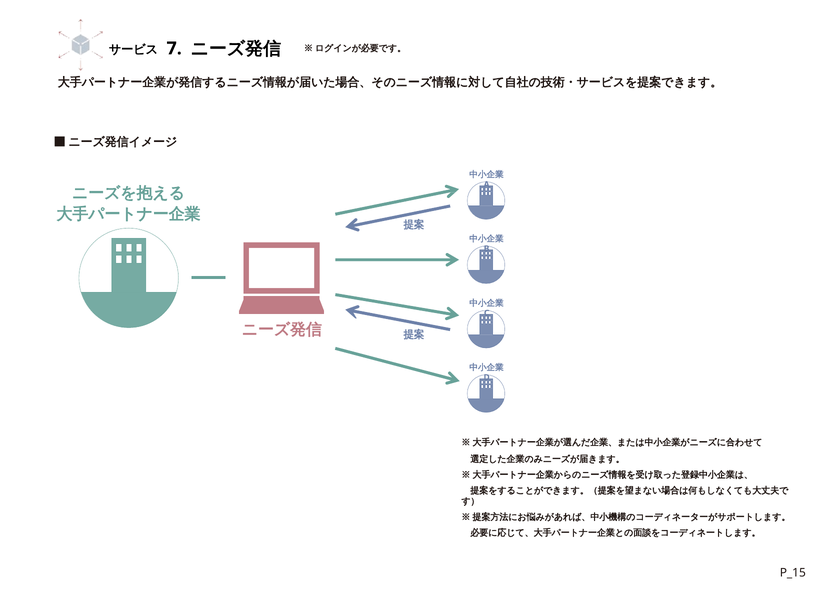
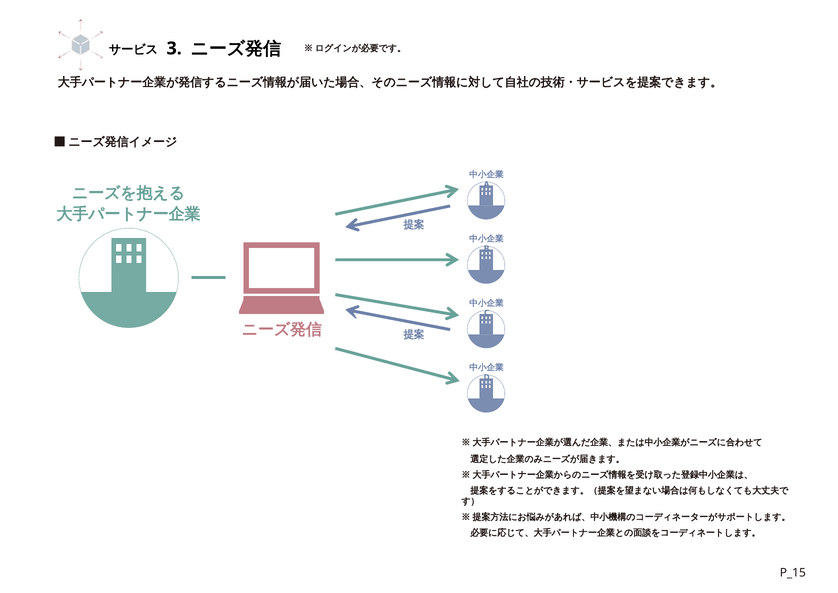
7: 7 -> 3 (174, 48)
